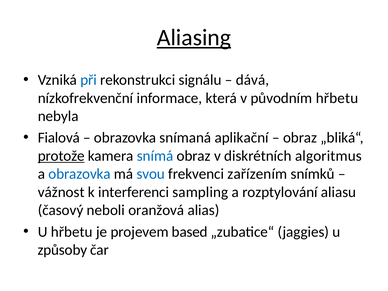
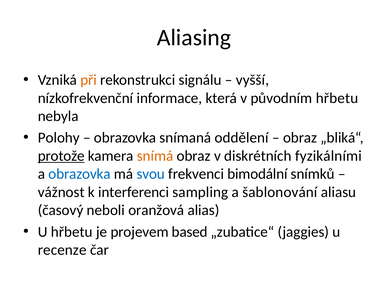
Aliasing underline: present -> none (194, 38)
při colour: blue -> orange (89, 80)
dává: dává -> vyšší (252, 80)
Fialová: Fialová -> Polohy (59, 138)
aplikační: aplikační -> oddělení (242, 138)
snímá colour: blue -> orange (155, 156)
algoritmus: algoritmus -> fyzikálními (328, 156)
zařízením: zařízením -> bimodální (257, 174)
rozptylování: rozptylování -> šablonování (280, 192)
způsoby: způsoby -> recenze (62, 250)
